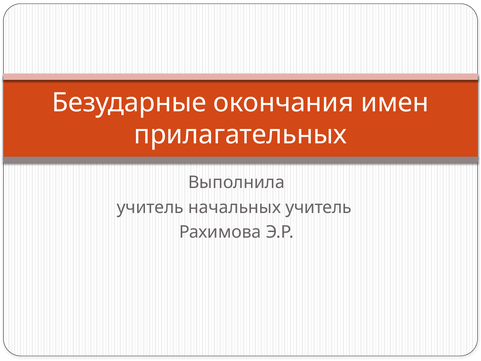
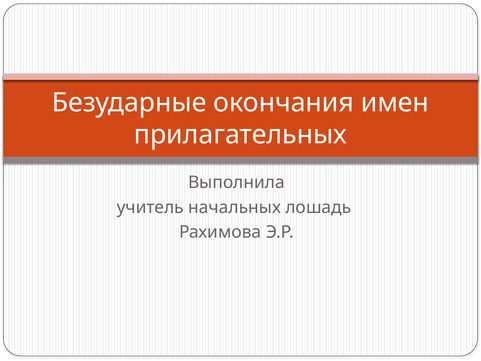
начальных учитель: учитель -> лошадь (318, 207)
